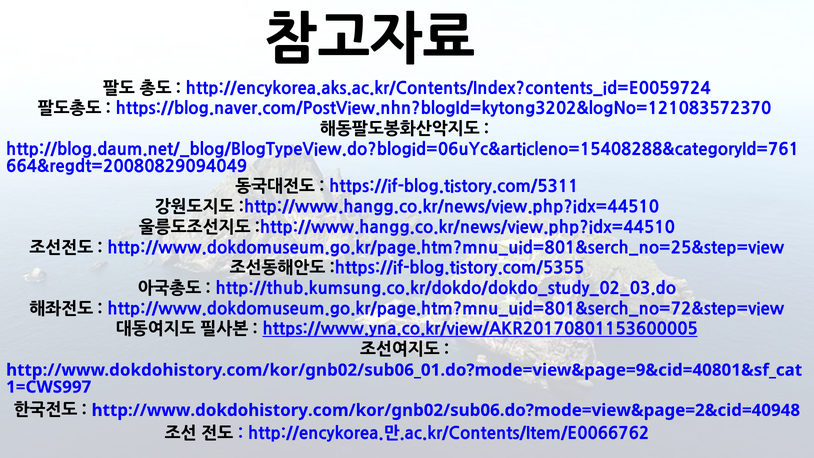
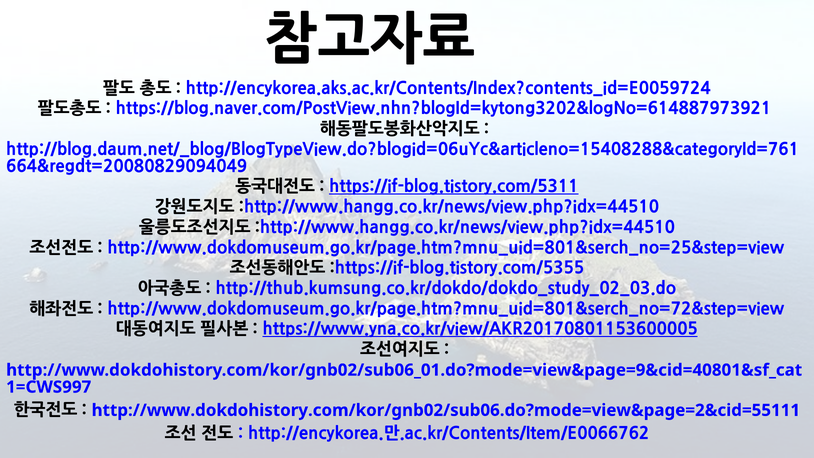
https://blog.naver.com/PostView.nhn?blogId=kytong3202&logNo=121083572370: https://blog.naver.com/PostView.nhn?blogId=kytong3202&logNo=121083572370 -> https://blog.naver.com/PostView.nhn?blogId=kytong3202&logNo=614887973921 (443, 109)
https://if-blog.tistory.com/5311 underline: none -> present (454, 187)
http://www.dokdohistory.com/kor/gnb02/sub06.do?mode=view&page=2&cid=40948: http://www.dokdohistory.com/kor/gnb02/sub06.do?mode=view&page=2&cid=40948 -> http://www.dokdohistory.com/kor/gnb02/sub06.do?mode=view&page=2&cid=55111 (446, 410)
